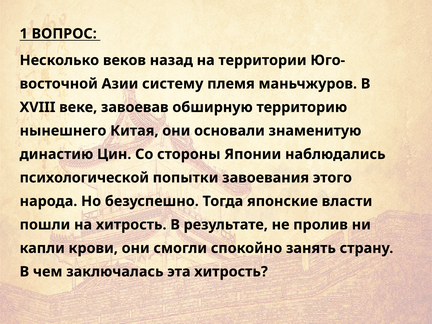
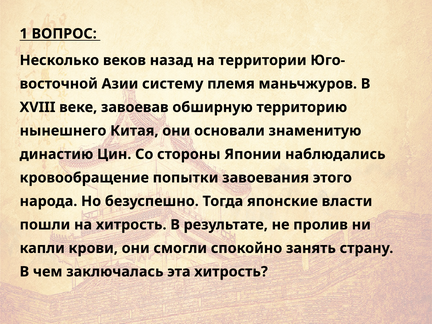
психологической: психологической -> кровообращение (84, 178)
